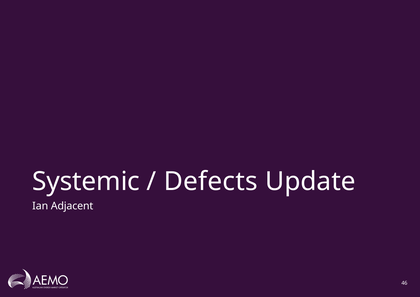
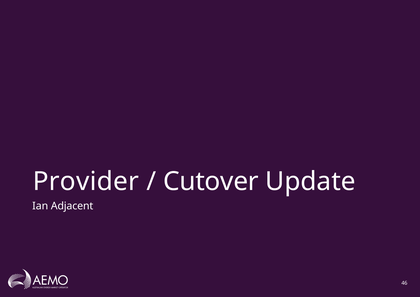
Systemic: Systemic -> Provider (86, 181)
Defects: Defects -> Cutover (211, 181)
